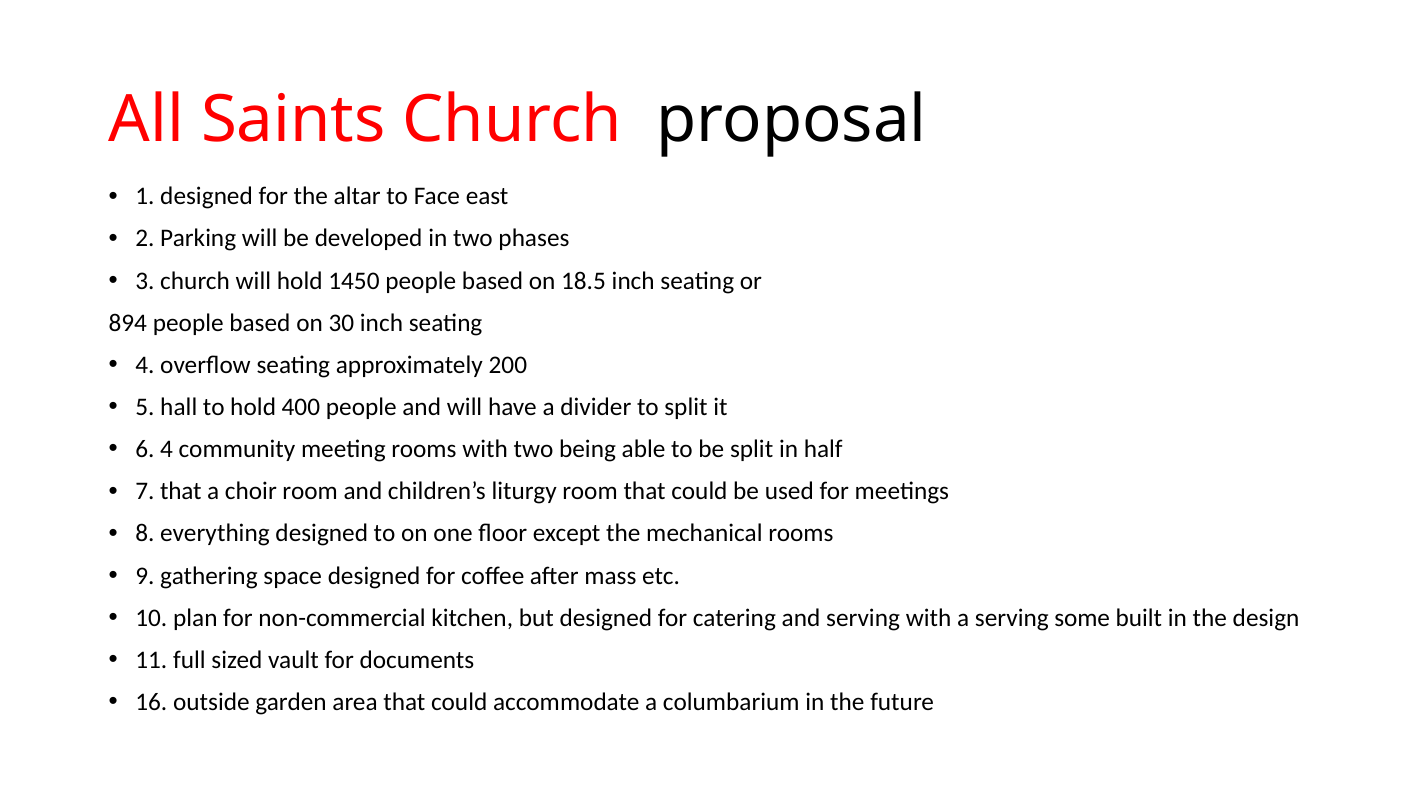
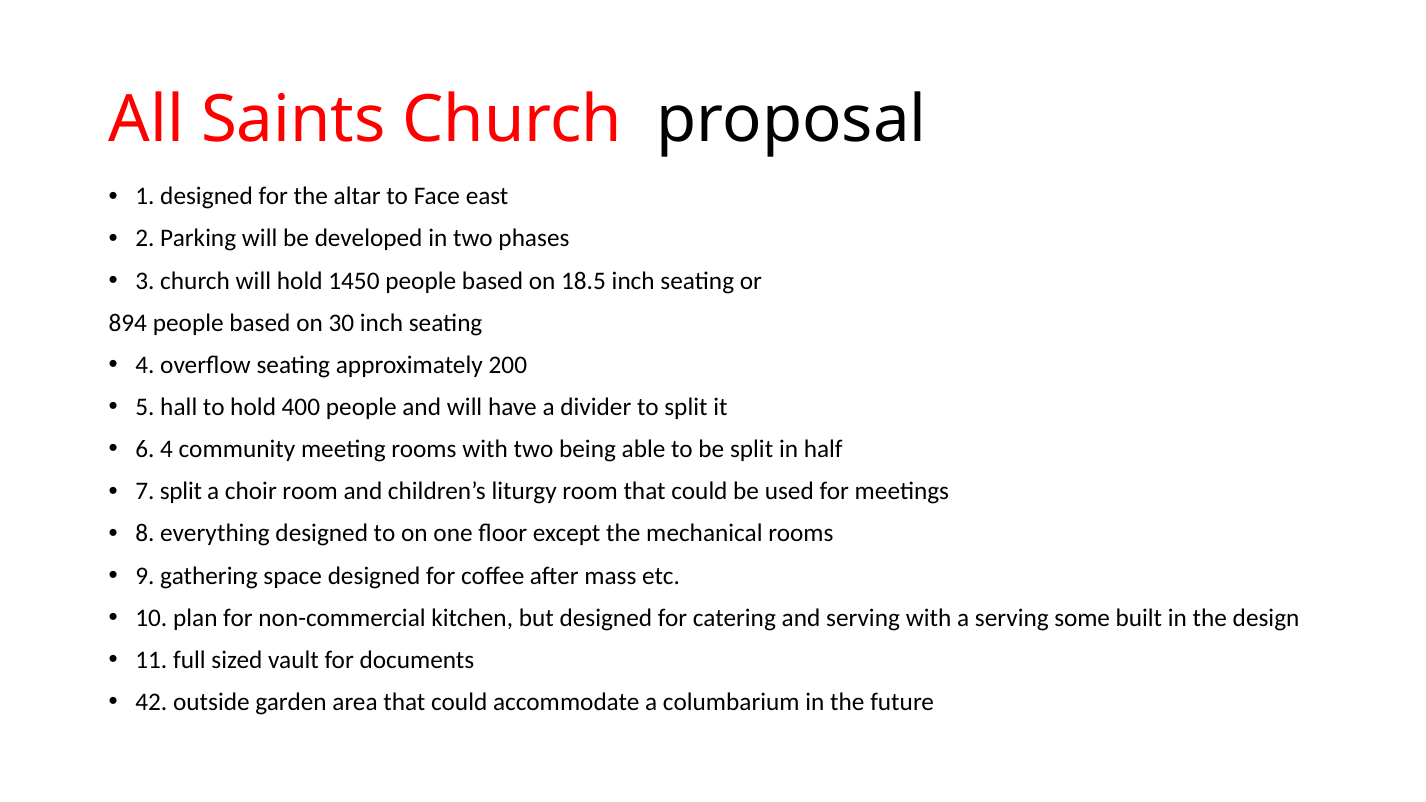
7 that: that -> split (181, 492)
16: 16 -> 42 (151, 702)
